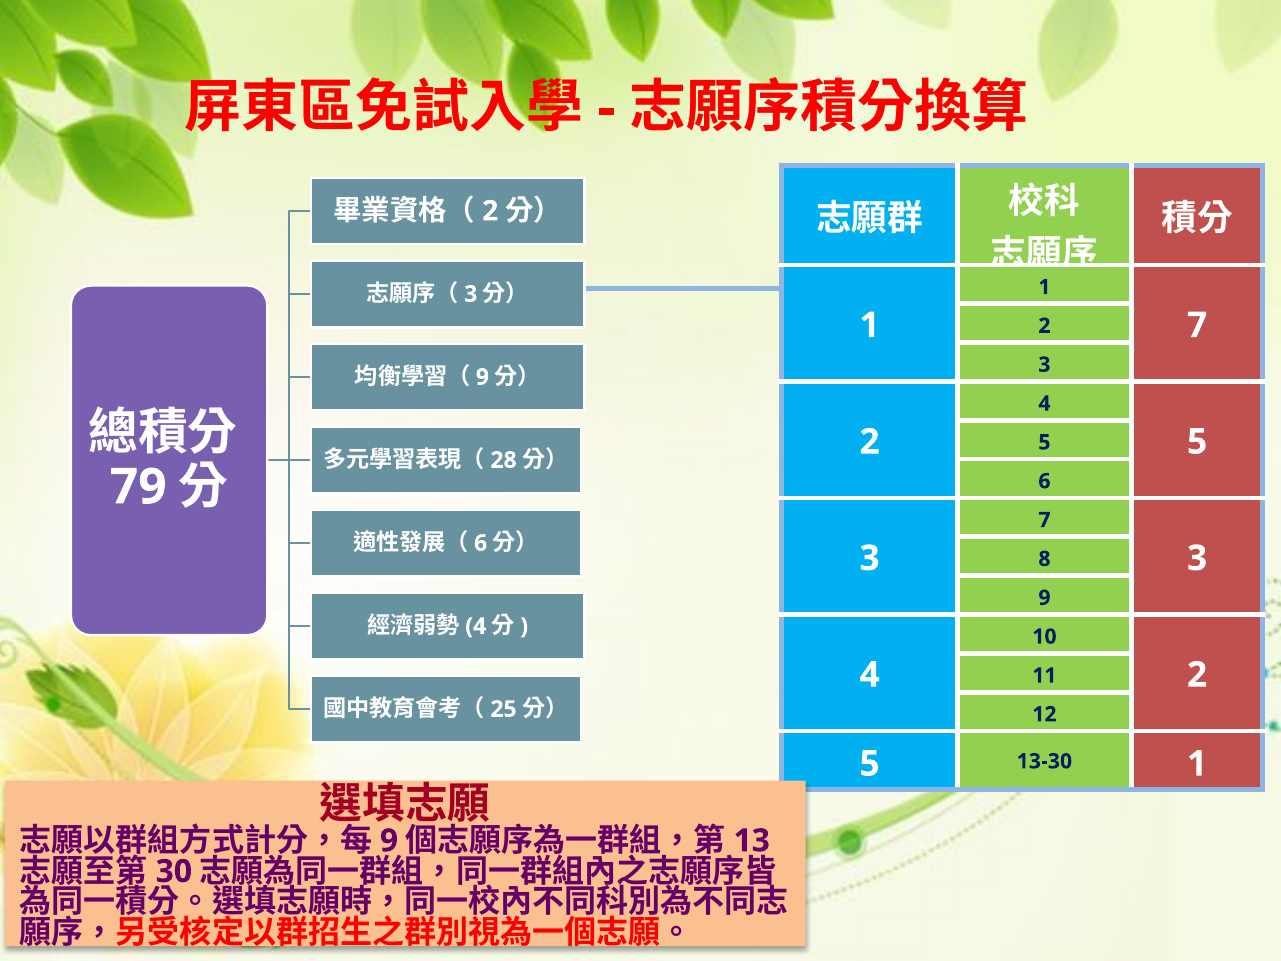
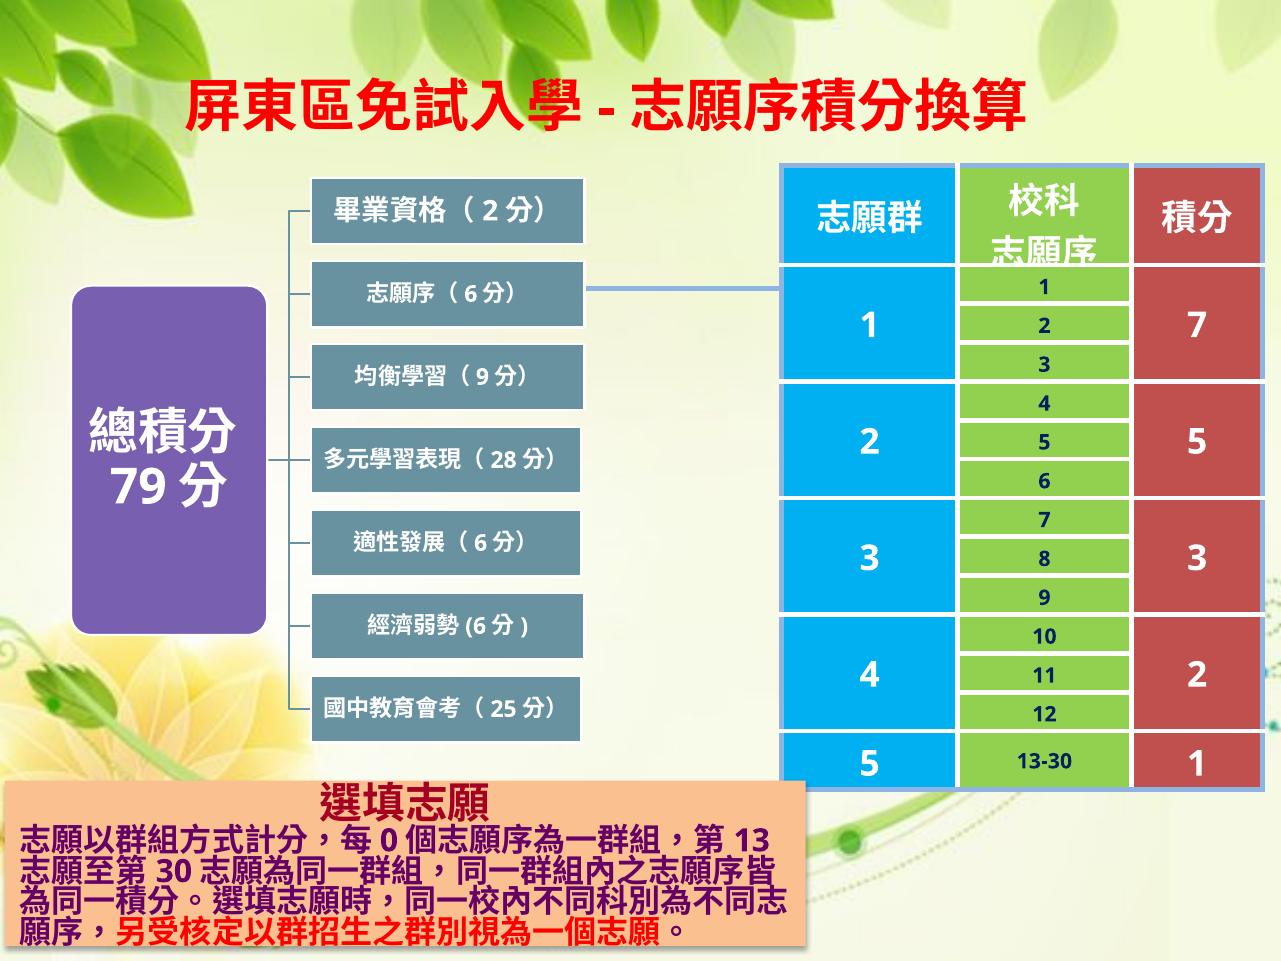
3: 3 -> 6 (471, 294)
4: 4 -> 6 (476, 626)
9: 9 -> 0 (389, 840)
